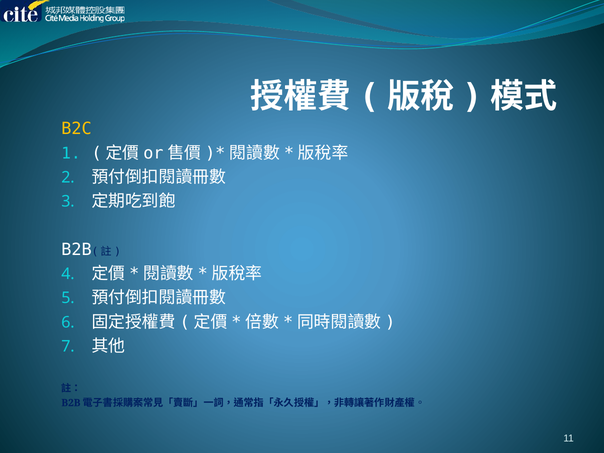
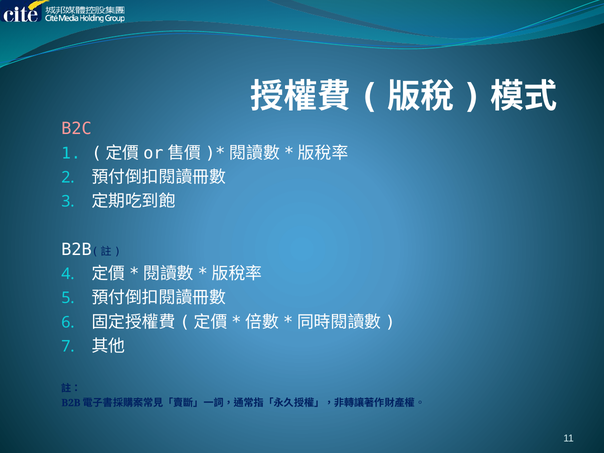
B2C colour: yellow -> pink (77, 129)
